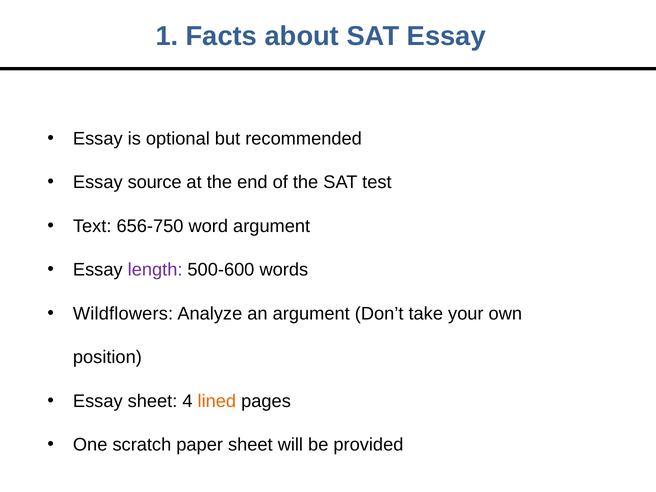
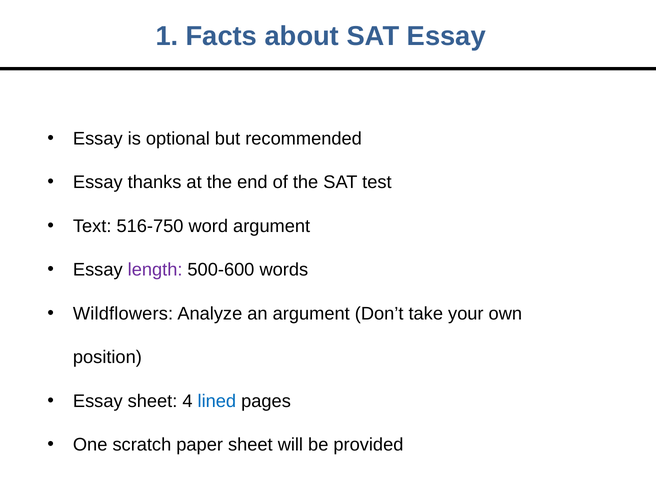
source: source -> thanks (155, 182)
656-750: 656-750 -> 516-750 (150, 226)
lined colour: orange -> blue (217, 401)
